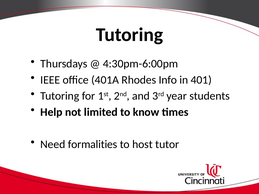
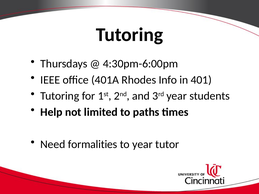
know: know -> paths (146, 112)
to host: host -> year (142, 144)
